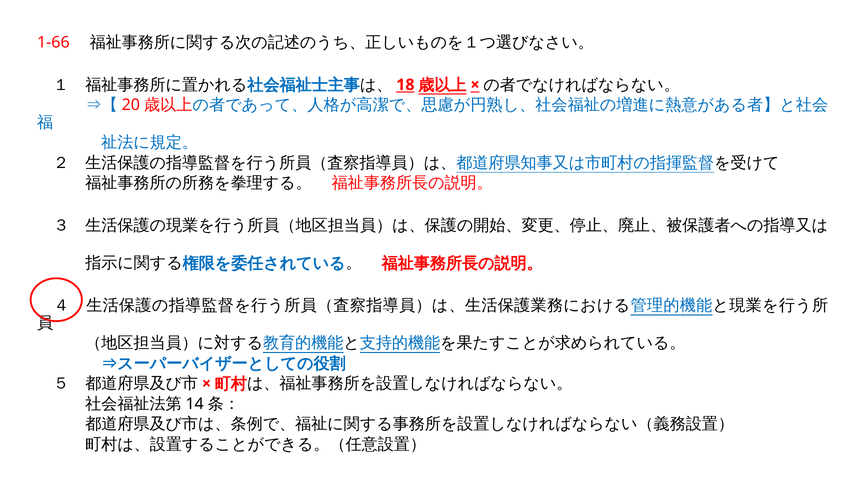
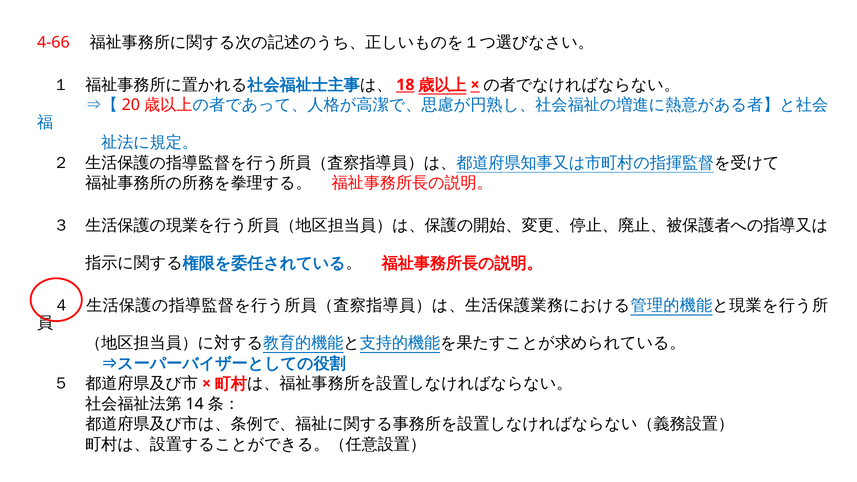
1-66: 1-66 -> 4-66 (53, 42)
